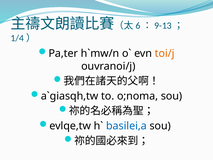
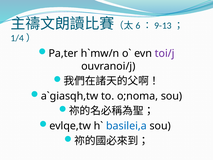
toi/j colour: orange -> purple (165, 53)
